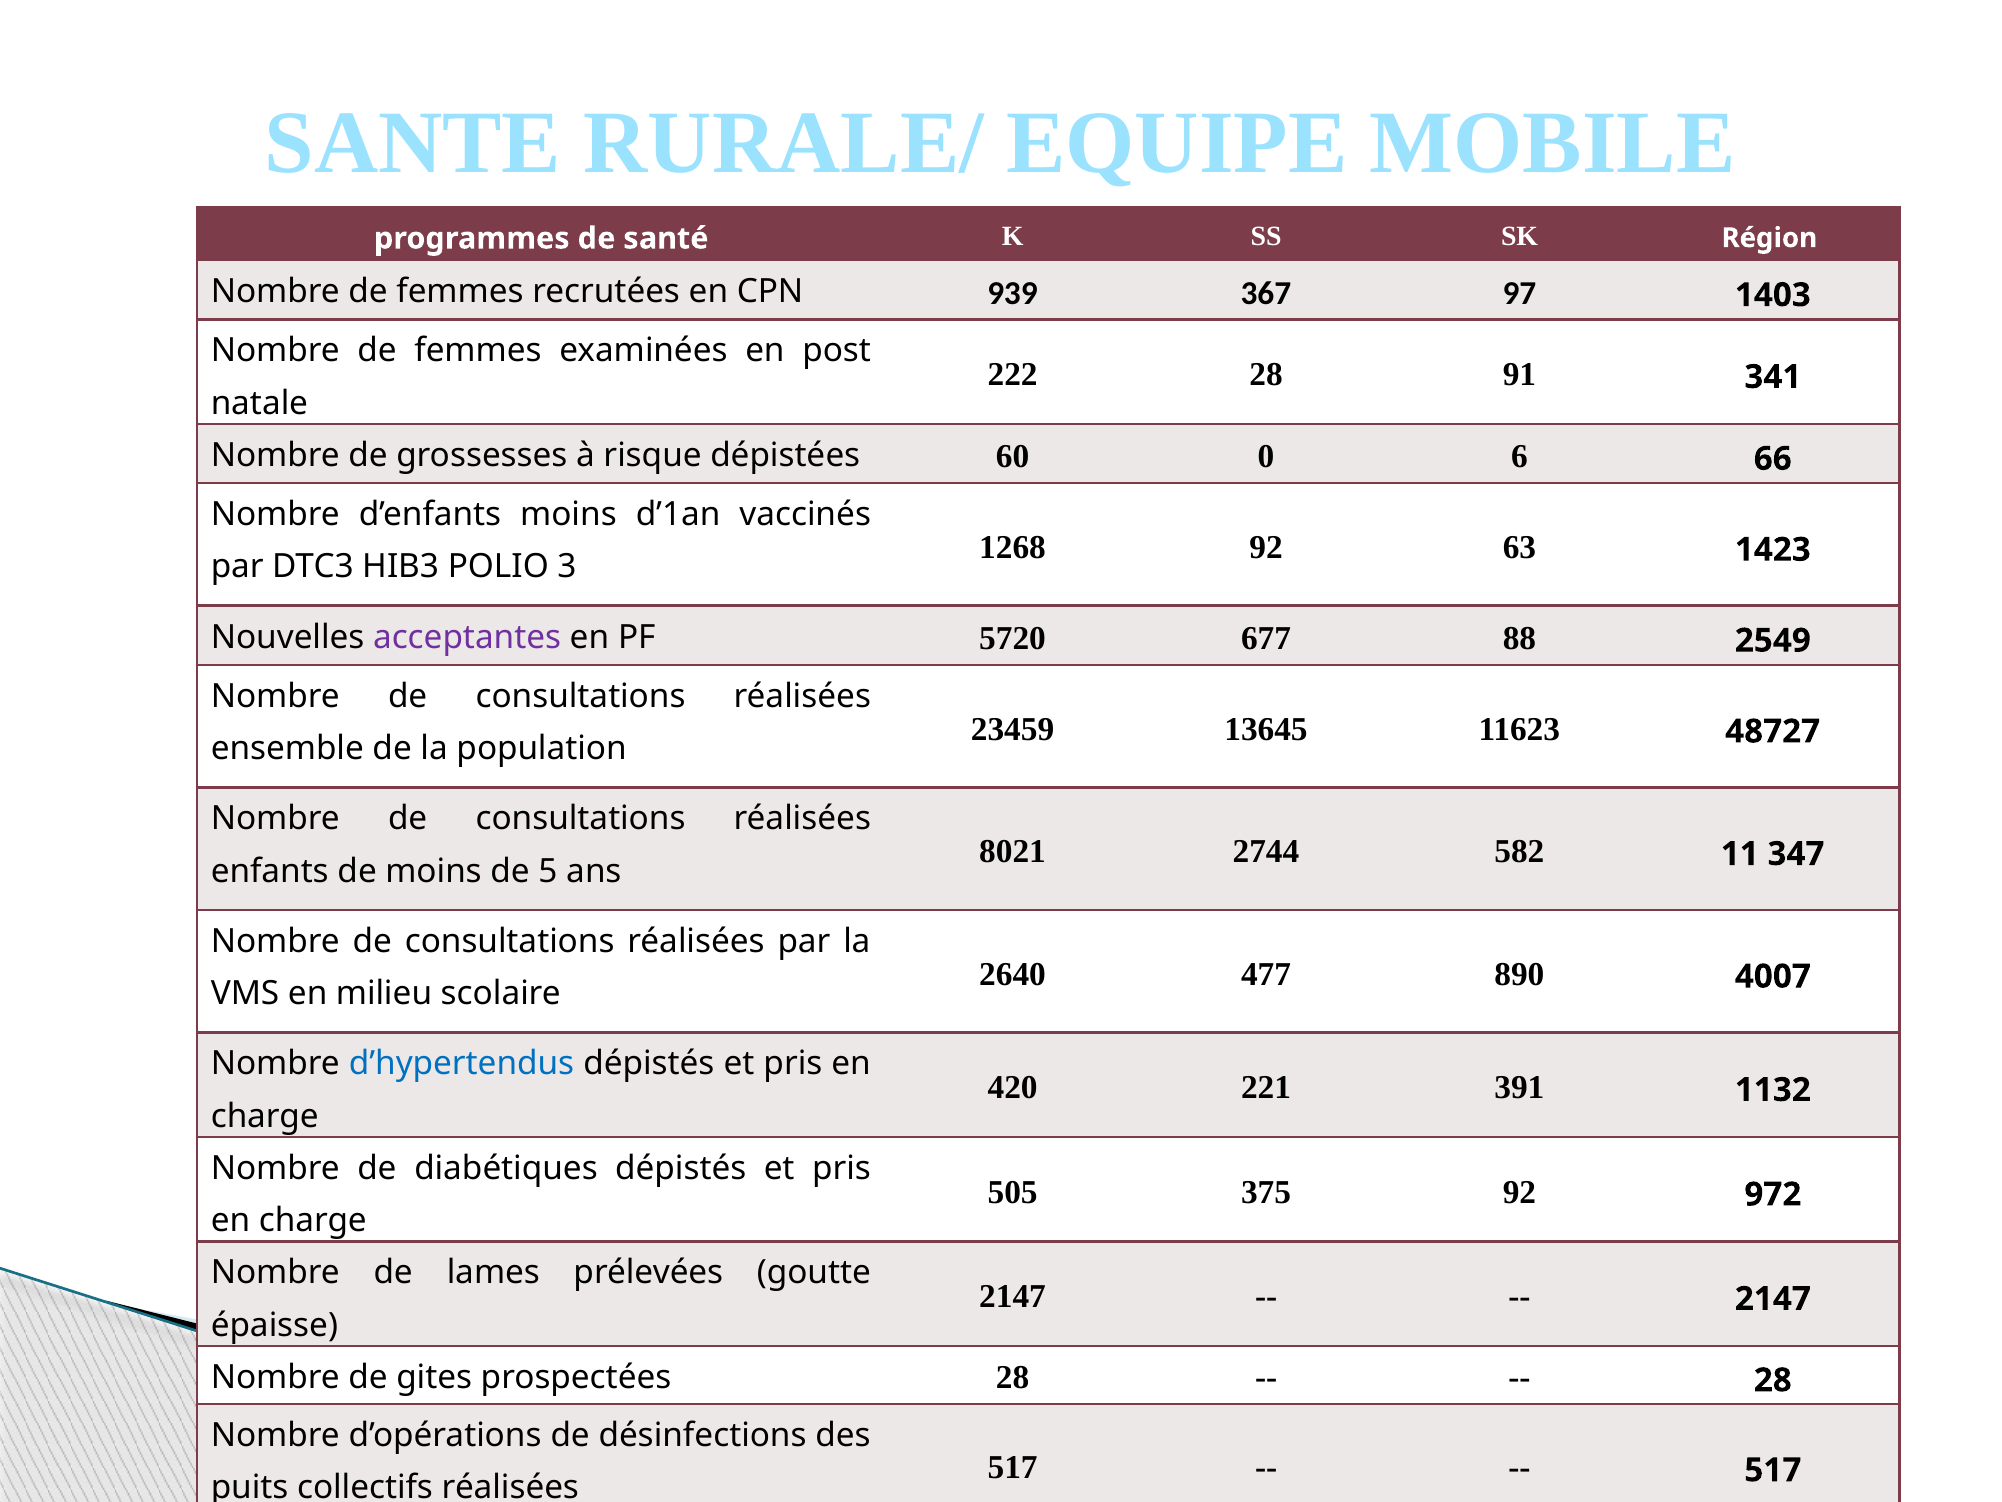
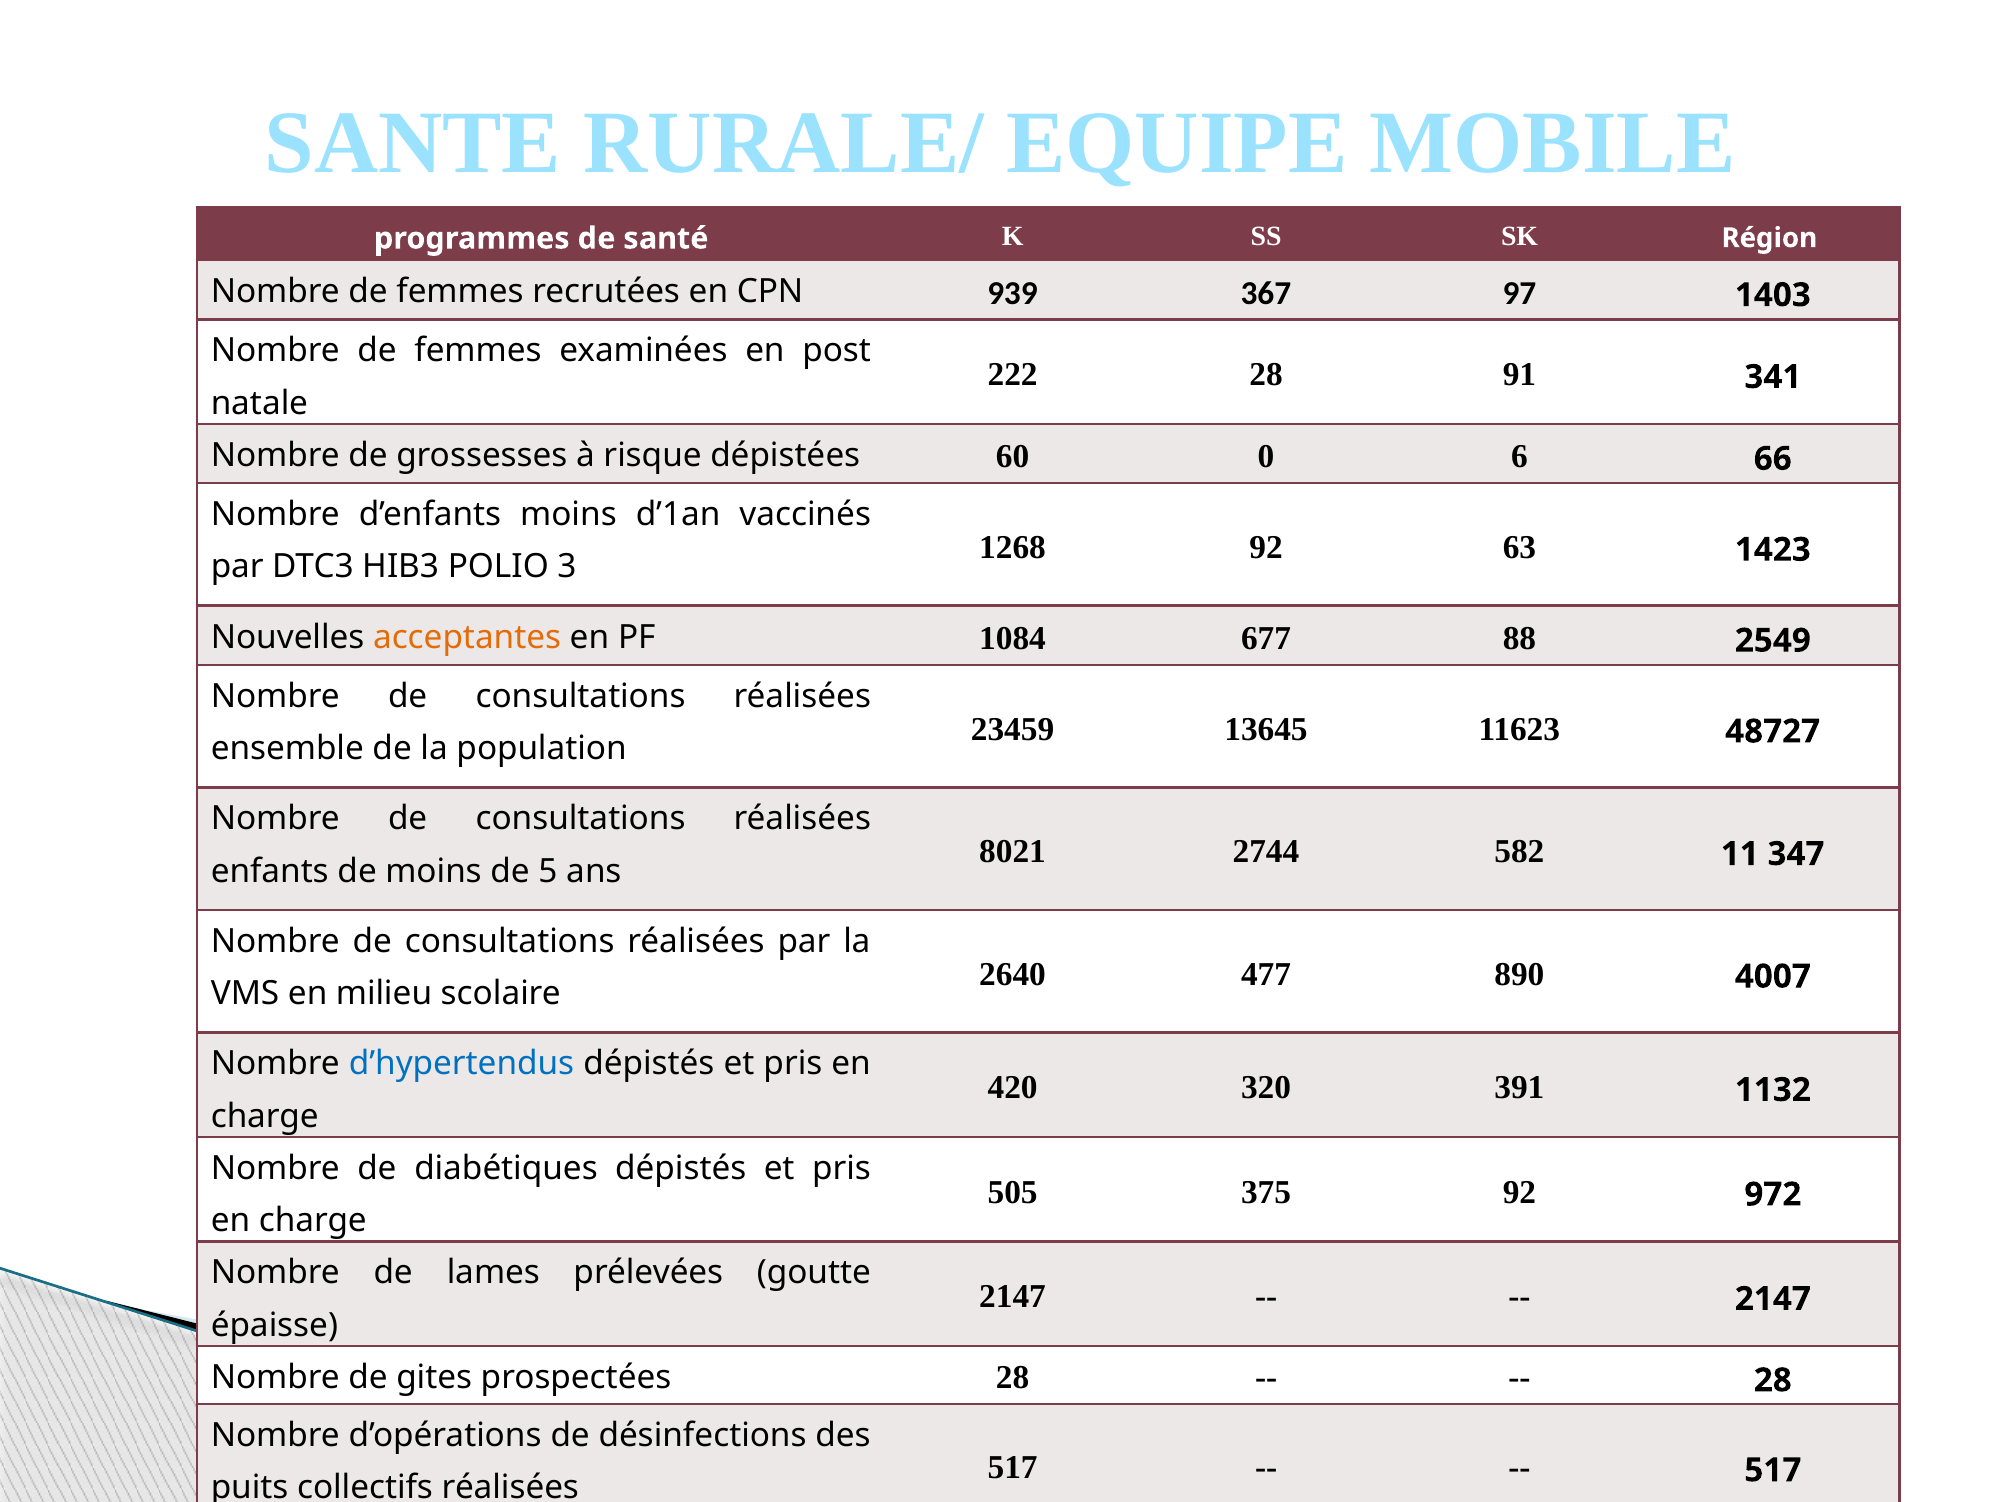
acceptantes colour: purple -> orange (467, 637)
5720: 5720 -> 1084 (1013, 638)
221: 221 -> 320 (1266, 1087)
